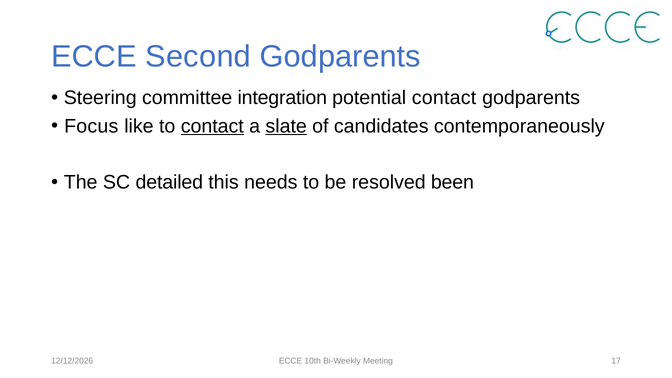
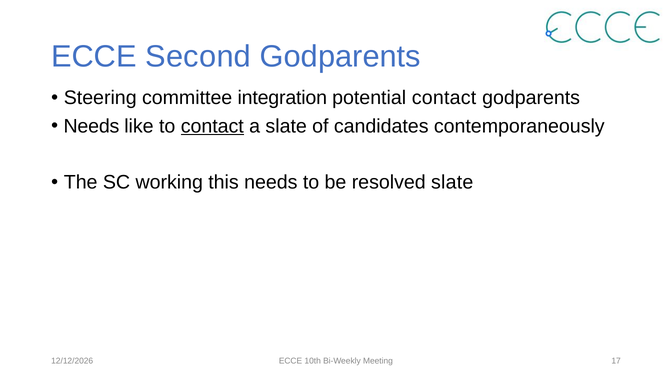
Focus: Focus -> Needs (91, 126)
slate underline: present -> none (286, 126)
detailed: detailed -> working (169, 182)
resolved been: been -> slate (452, 182)
